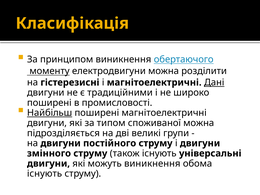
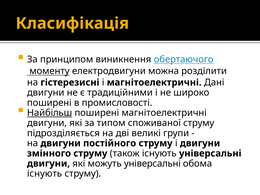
Дані underline: present -> none (214, 82)
споживаної можна: можна -> струму (199, 123)
можуть виникнення: виникнення -> універсальні (152, 164)
